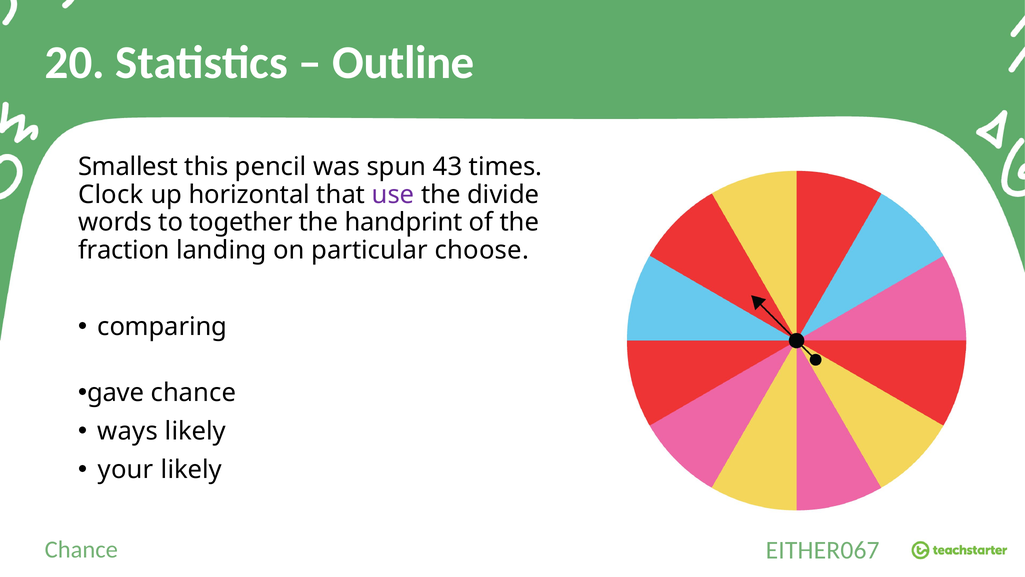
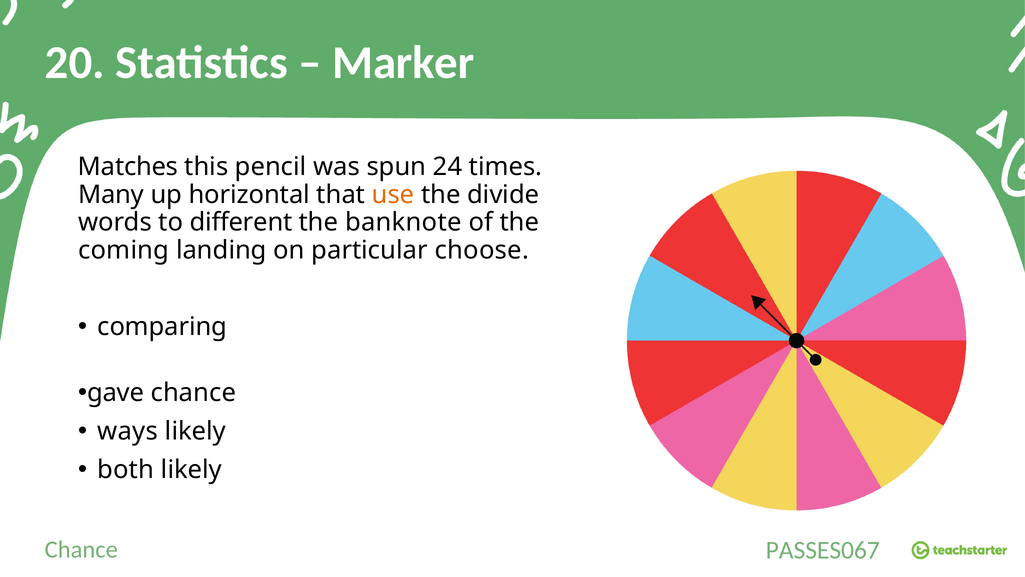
Outline: Outline -> Marker (403, 63)
Smallest: Smallest -> Matches (128, 167)
43: 43 -> 24 (448, 167)
Clock: Clock -> Many (111, 195)
use colour: purple -> orange (393, 195)
together: together -> different (241, 222)
handprint: handprint -> banknote (403, 222)
fraction: fraction -> coming (124, 250)
your: your -> both (126, 469)
EITHER067: EITHER067 -> PASSES067 (823, 550)
